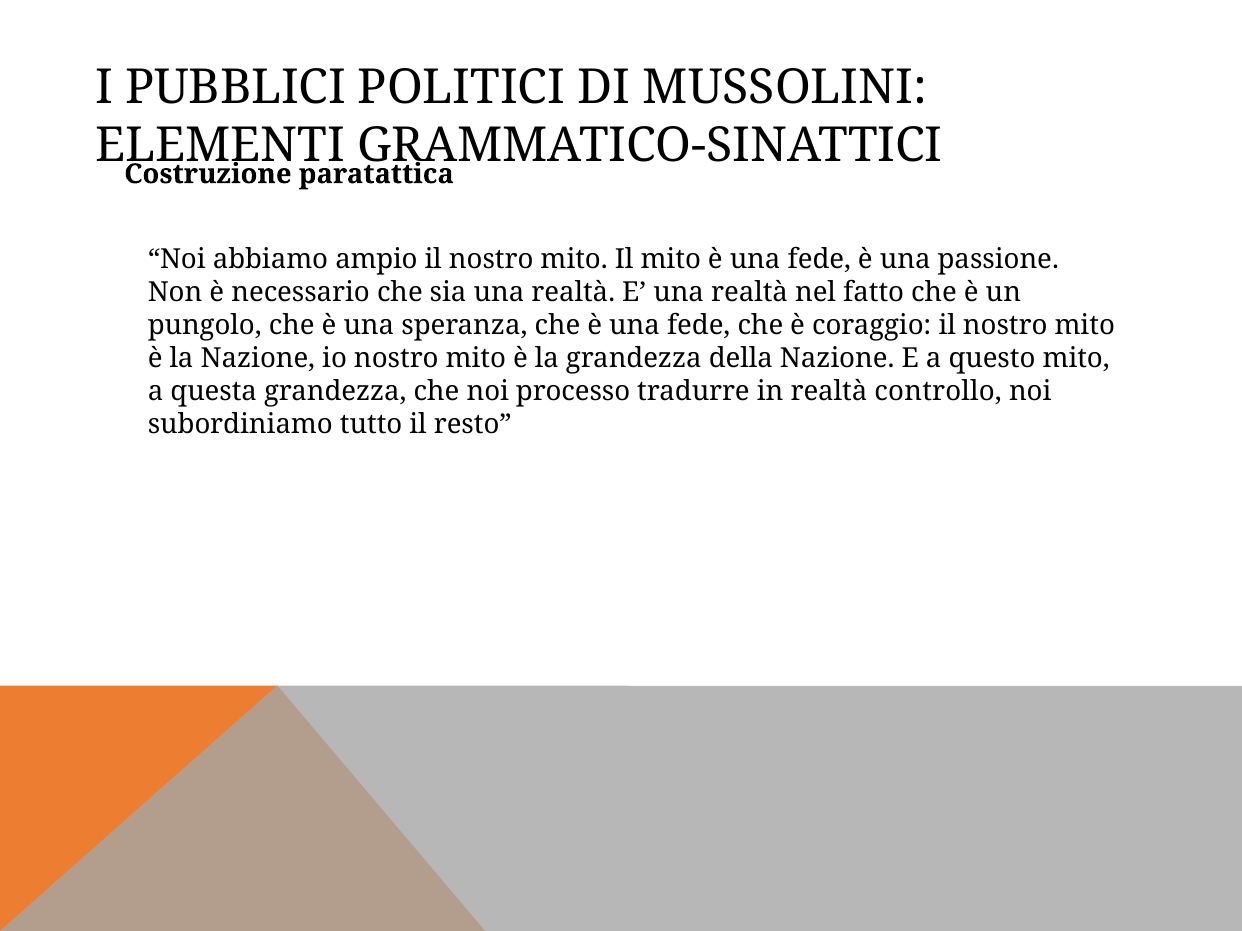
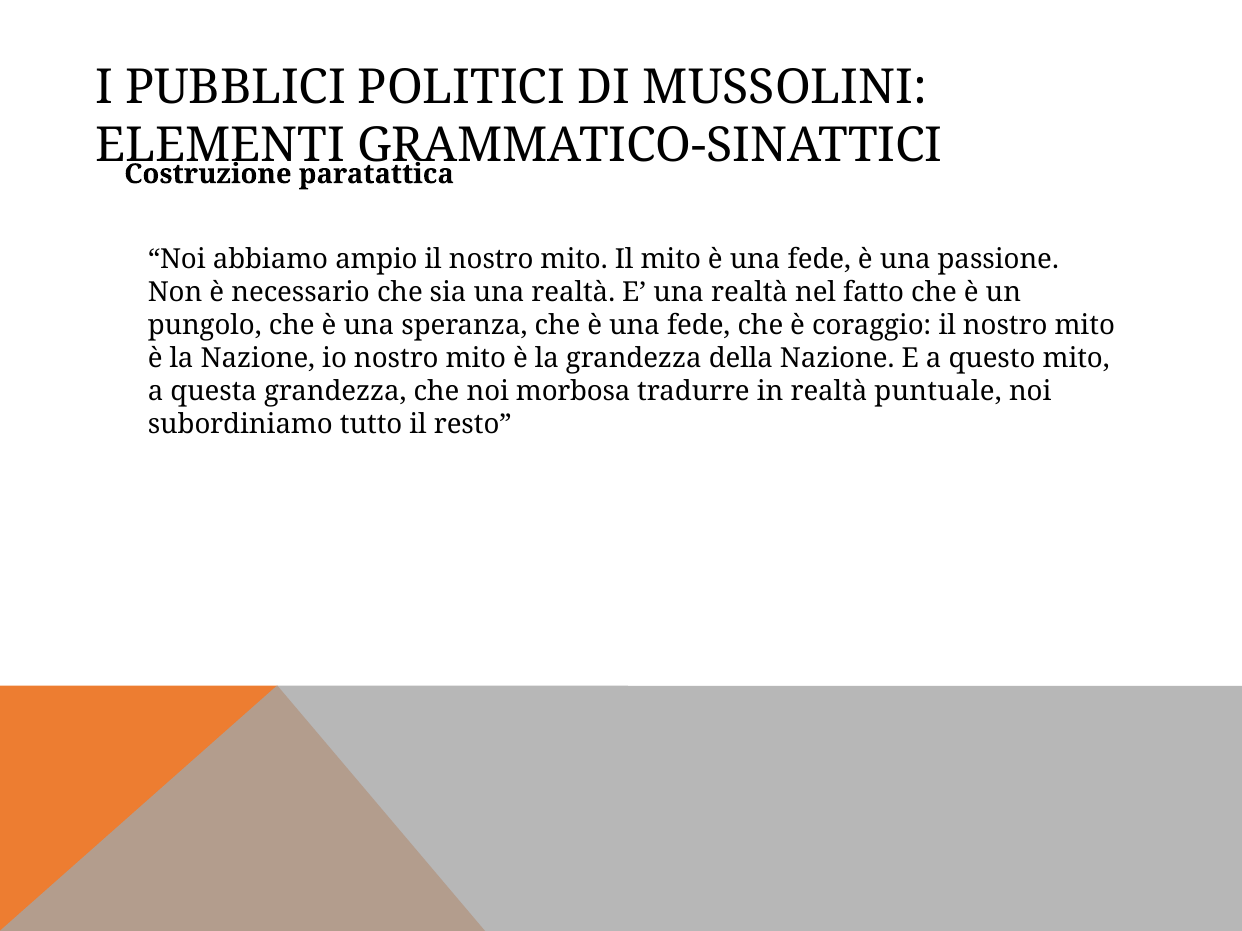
processo: processo -> morbosa (573, 392)
controllo: controllo -> puntuale (938, 392)
